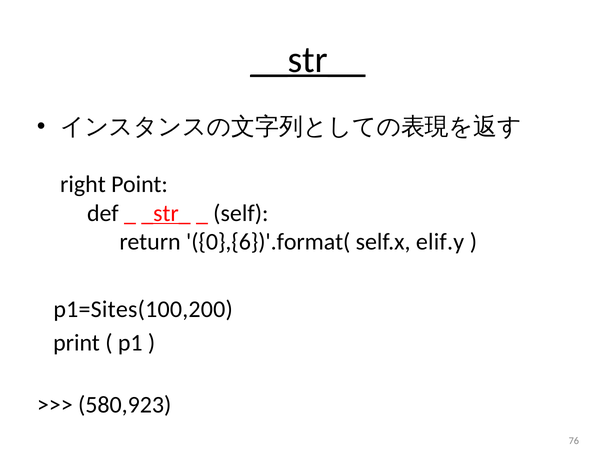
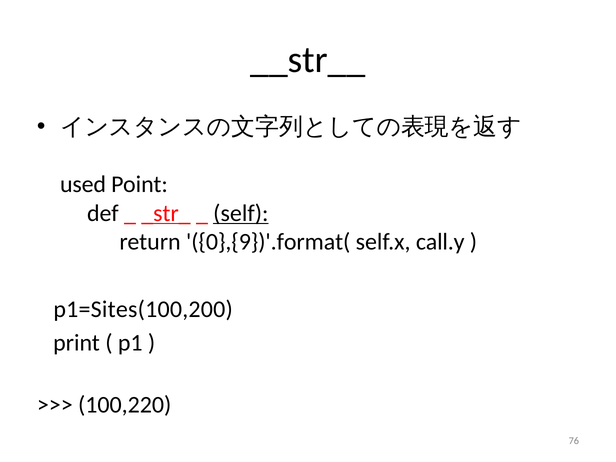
__str__ underline: present -> none (308, 60)
right: right -> used (83, 184)
self underline: none -> present (241, 213)
0},{6})'.format(: 0},{6})'.format( -> 0},{9})'.format( (268, 242)
elif.y: elif.y -> call.y (440, 242)
580,923: 580,923 -> 100,220 (125, 405)
